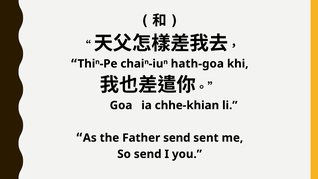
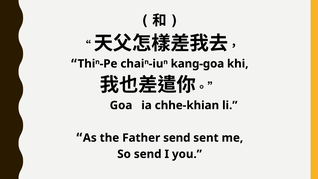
hath-goa: hath-goa -> kang-goa (197, 64)
